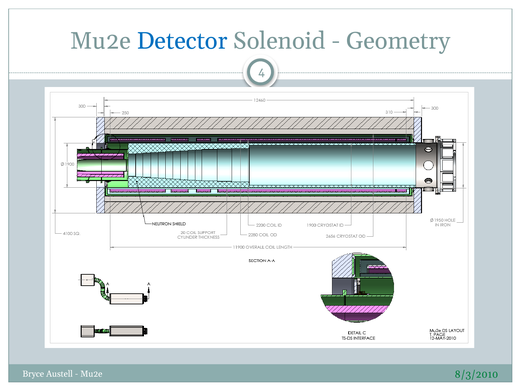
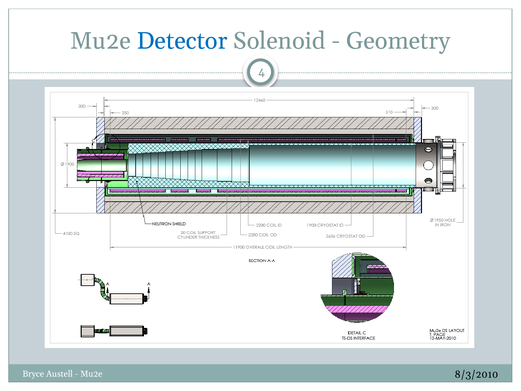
8/3/2010 colour: green -> black (476, 374)
